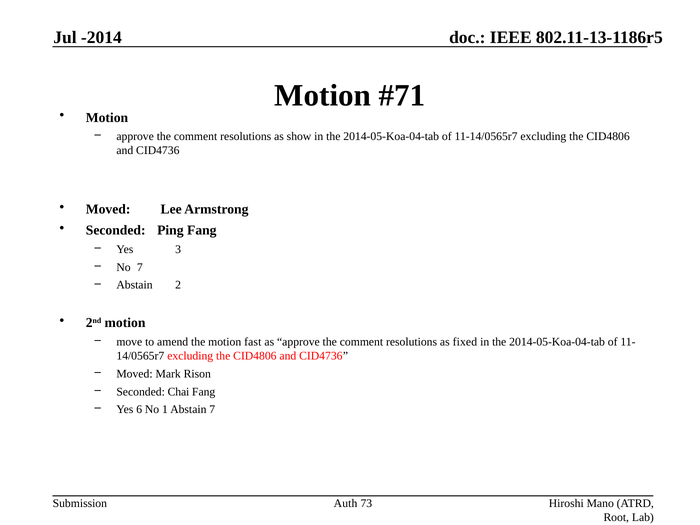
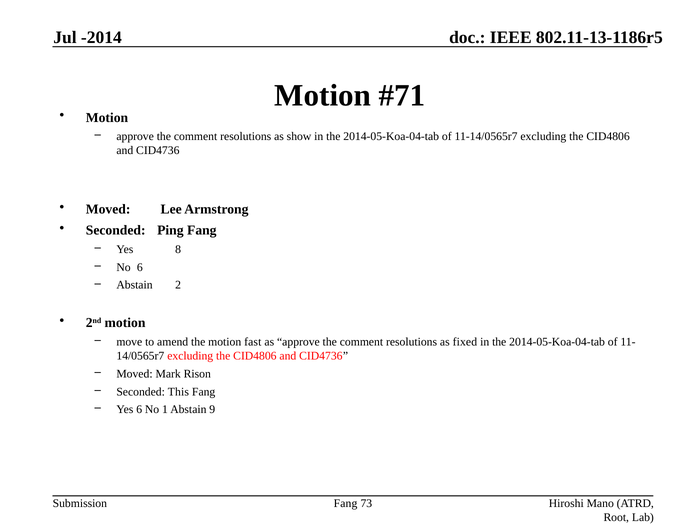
3: 3 -> 8 (178, 249)
No 7: 7 -> 6 (140, 267)
Chai: Chai -> This (178, 392)
Abstain 7: 7 -> 9 (212, 410)
Auth: Auth -> Fang (346, 504)
